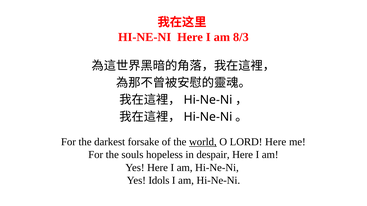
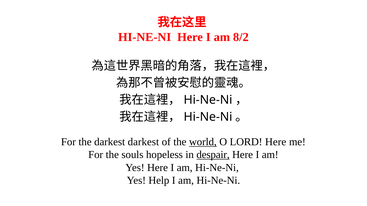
8/3: 8/3 -> 8/2 (241, 37)
darkest forsake: forsake -> darkest (143, 142)
despair underline: none -> present (213, 155)
Idols: Idols -> Help (159, 181)
